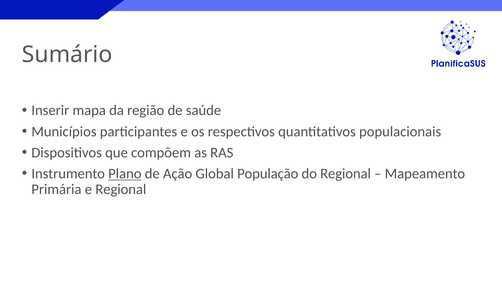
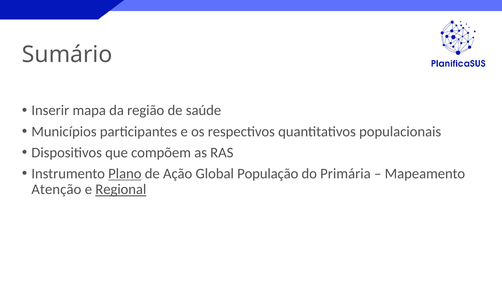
do Regional: Regional -> Primária (345, 173)
Primária: Primária -> Atenção (56, 189)
Regional underline: none -> present (121, 189)
